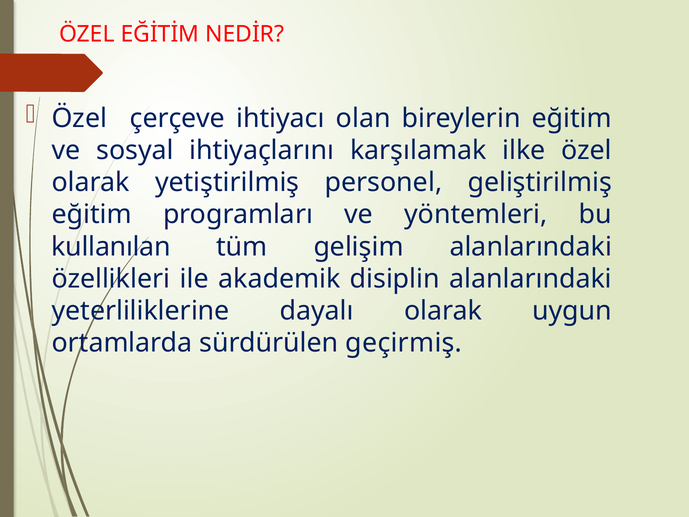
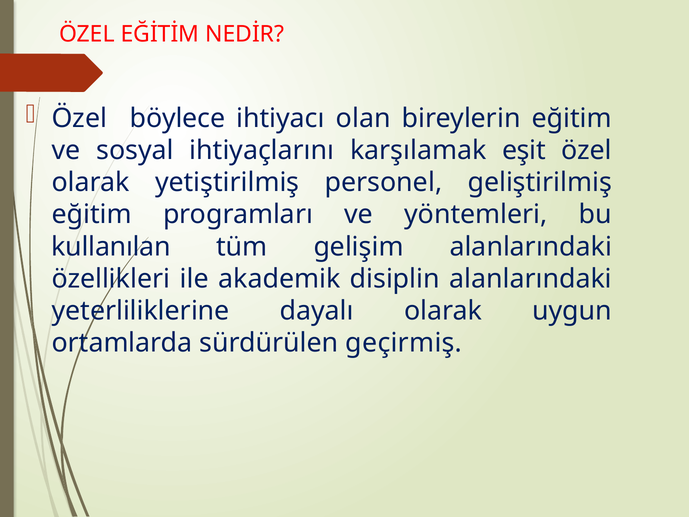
çerçeve: çerçeve -> böylece (177, 118)
ilke: ilke -> eşit (524, 150)
